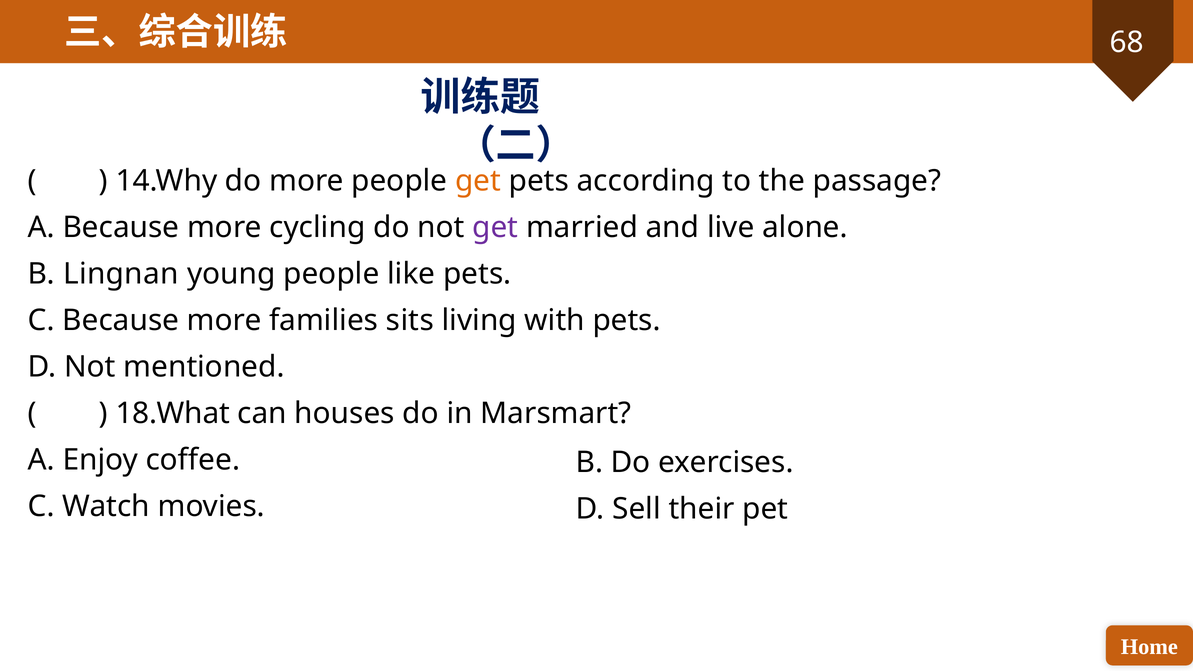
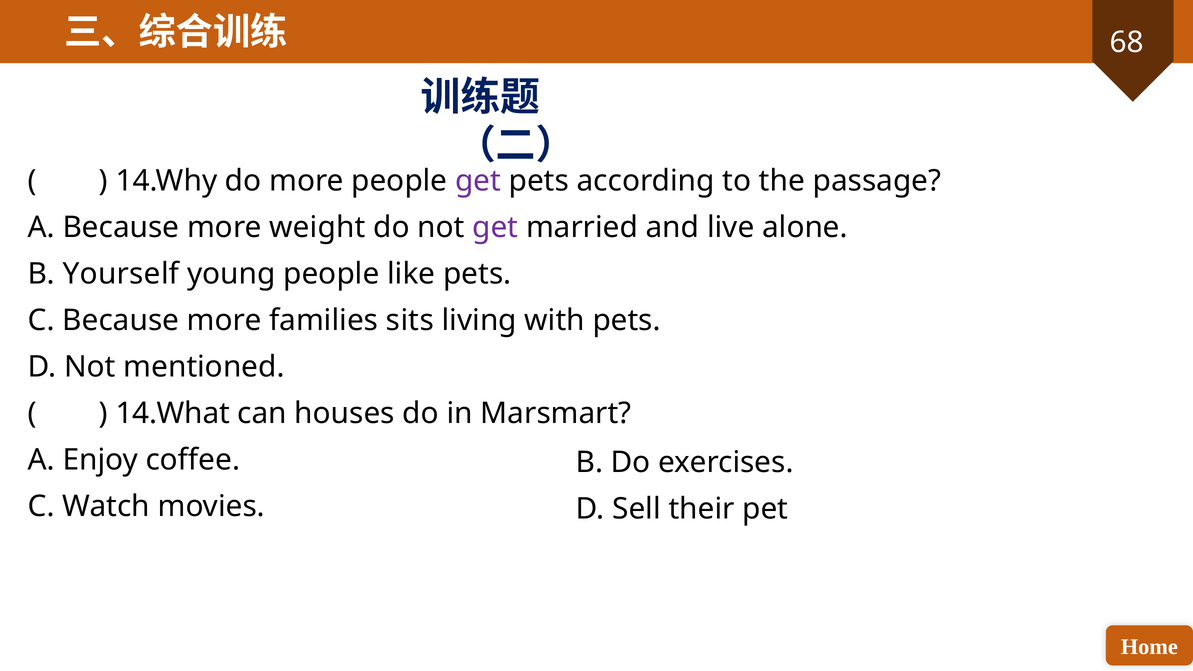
get colour: orange -> purple (478, 181)
cycling: cycling -> weight (317, 227)
Lingnan: Lingnan -> Yourself (121, 274)
18.What: 18.What -> 14.What (173, 413)
